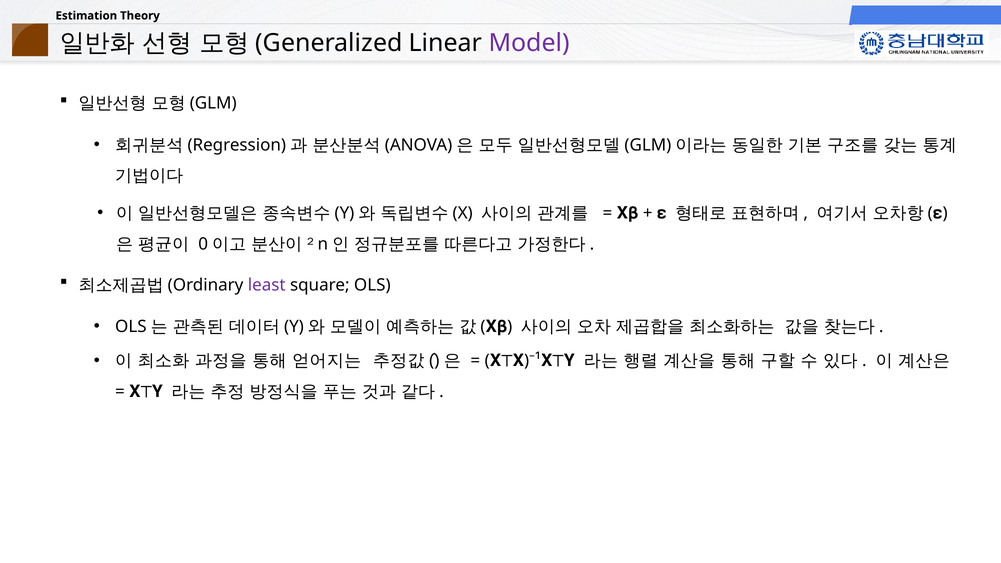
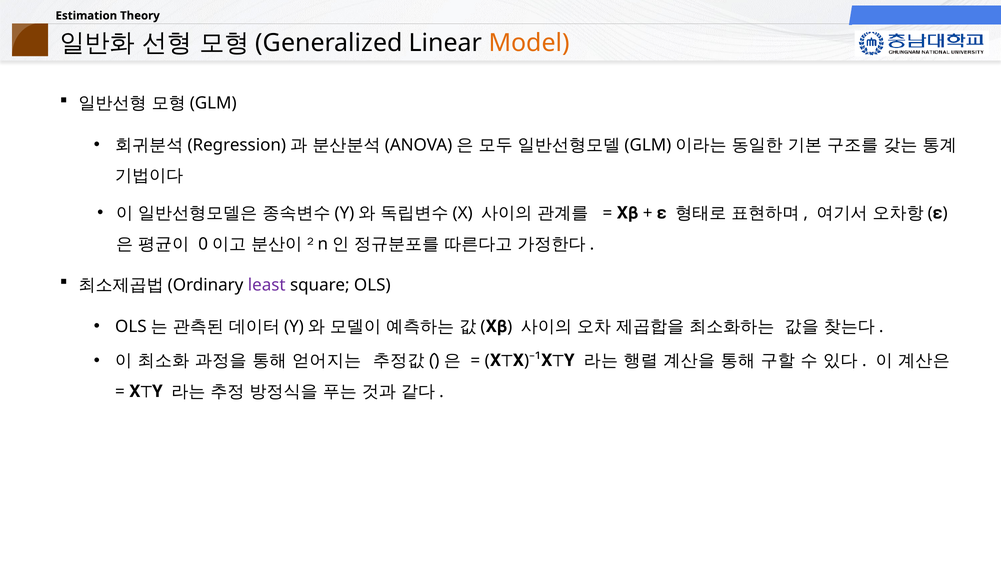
Model colour: purple -> orange (529, 43)
